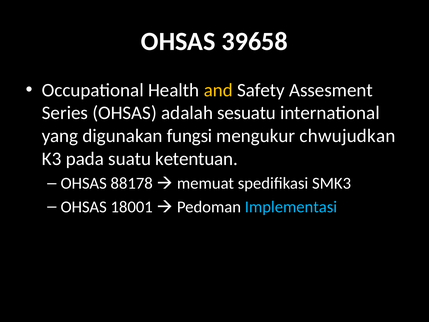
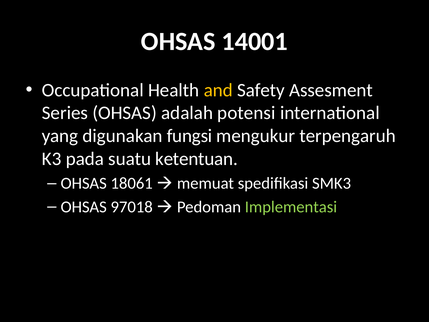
39658: 39658 -> 14001 (255, 42)
sesuatu: sesuatu -> potensi (246, 113)
chwujudkan: chwujudkan -> terpengaruh (348, 136)
88178: 88178 -> 18061 (132, 183)
18001: 18001 -> 97018 (132, 207)
Implementasi colour: light blue -> light green (291, 207)
